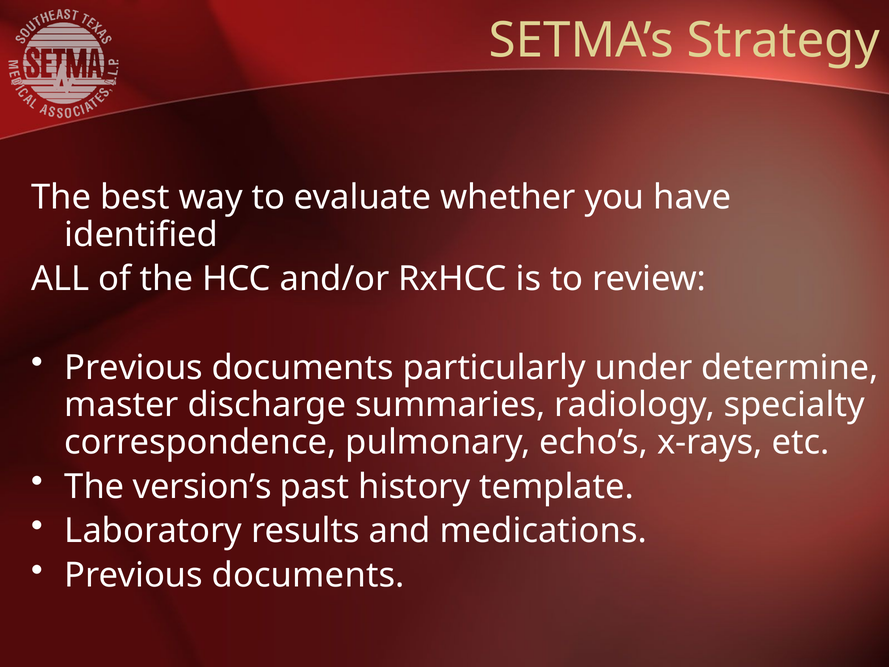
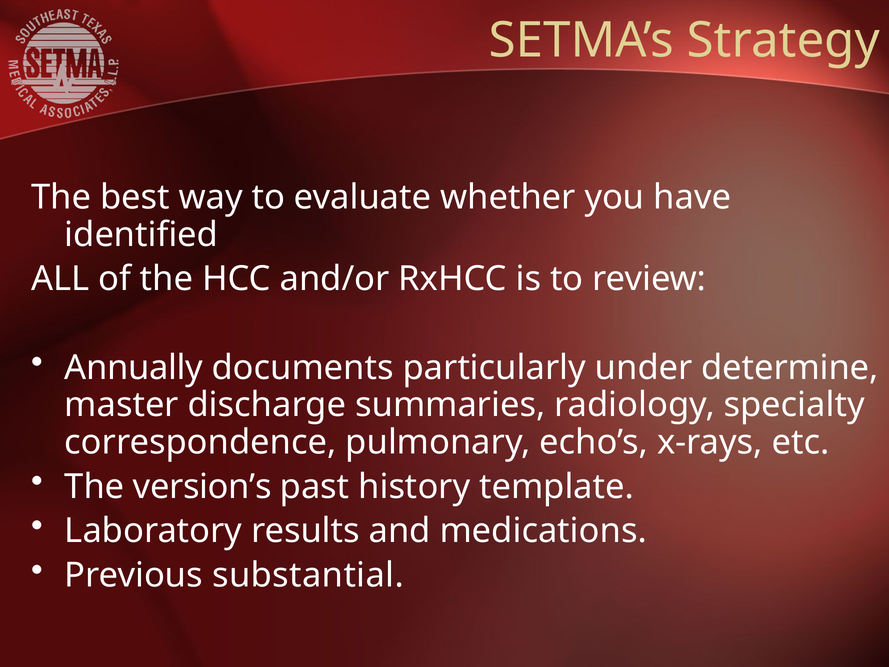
Previous: Previous -> Annually (134, 367)
documents: documents -> substantial (308, 575)
